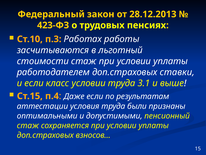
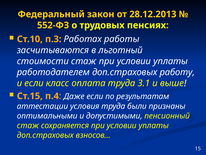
423-ФЗ: 423-ФЗ -> 552-ФЗ (53, 25)
ставки: ставки -> работу (177, 72)
класс условии: условии -> оплата (89, 83)
